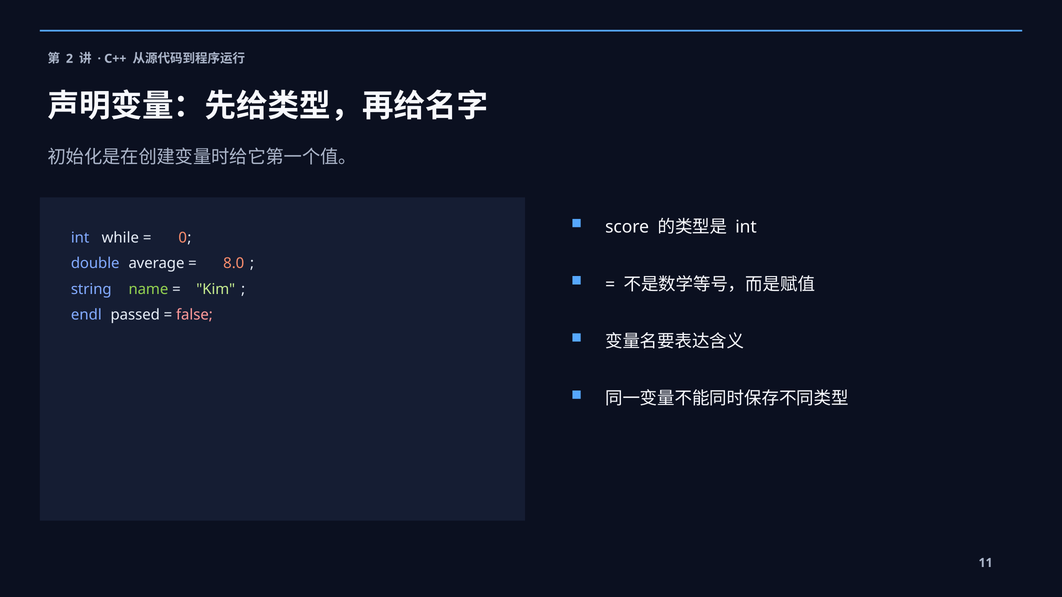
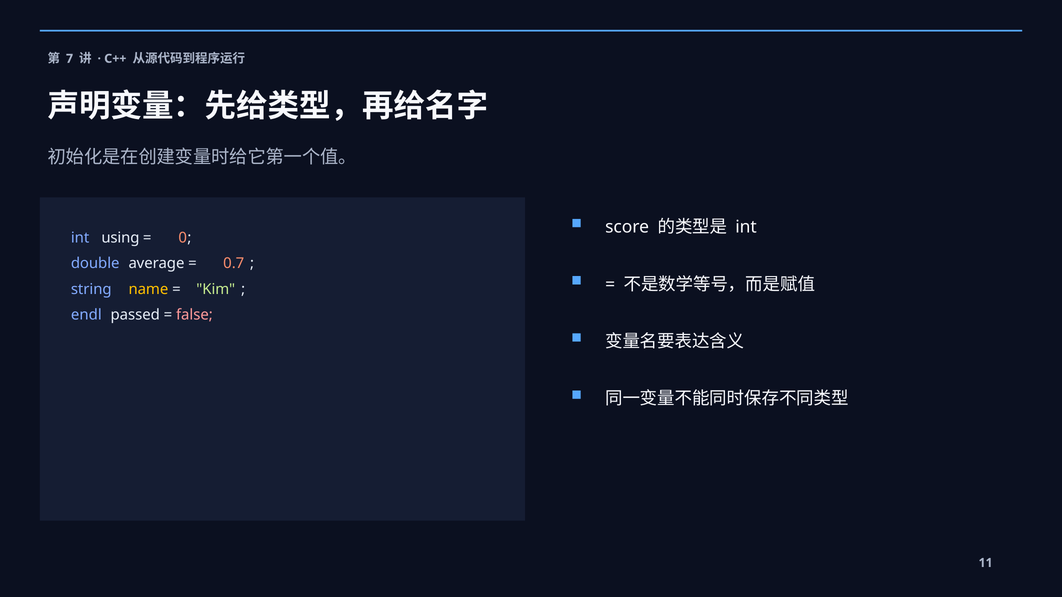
2: 2 -> 7 (69, 59)
while: while -> using (120, 238)
8.0: 8.0 -> 0.7 (234, 264)
name colour: light green -> yellow (148, 289)
